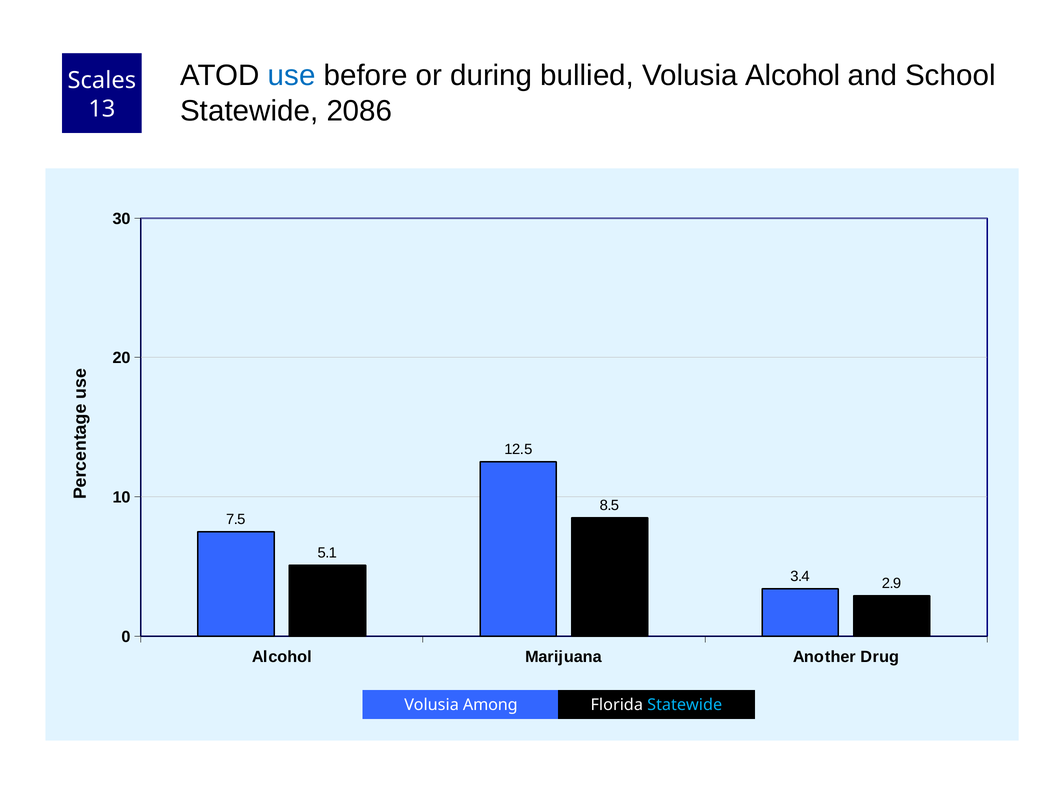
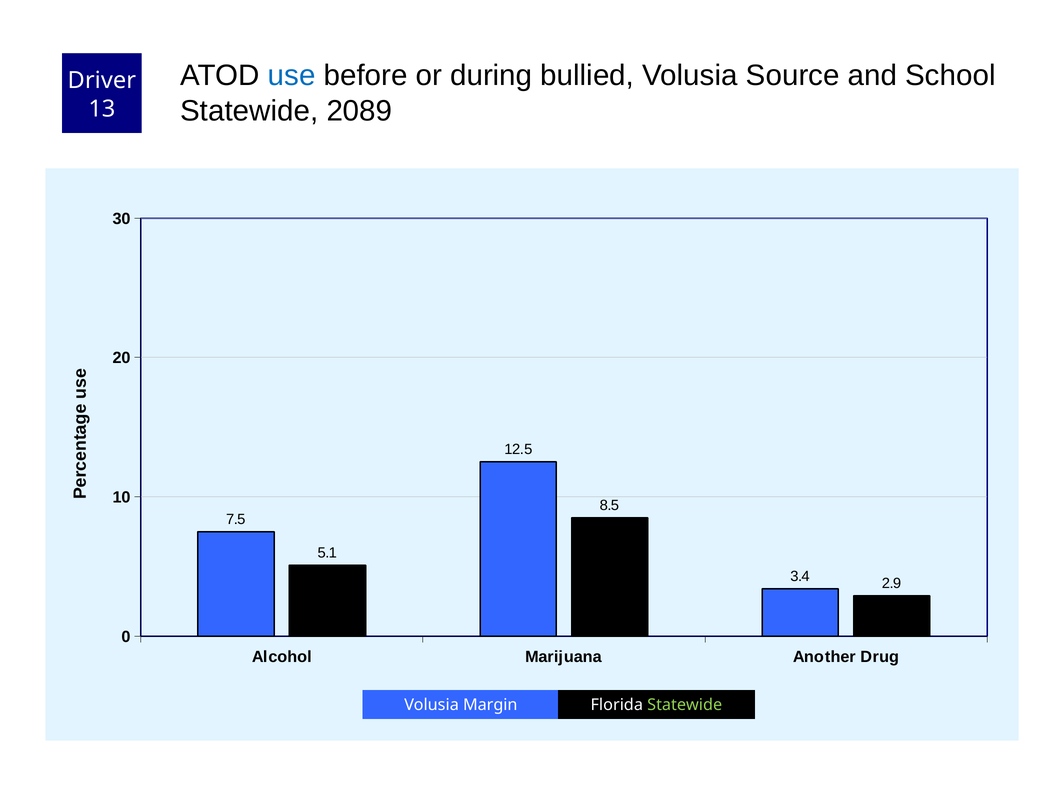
Volusia Alcohol: Alcohol -> Source (793, 76)
Scales: Scales -> Driver (102, 81)
2086: 2086 -> 2089 (359, 111)
Among: Among -> Margin (490, 705)
Statewide colour: light blue -> light green (685, 705)
